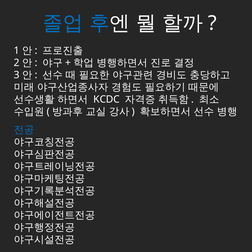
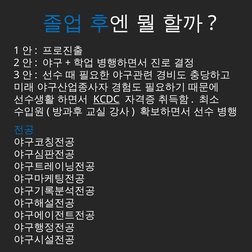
KCDC underline: none -> present (107, 99)
